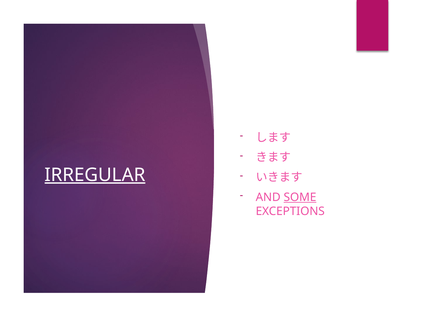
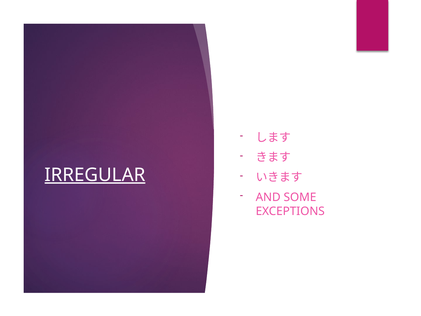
SOME underline: present -> none (300, 197)
